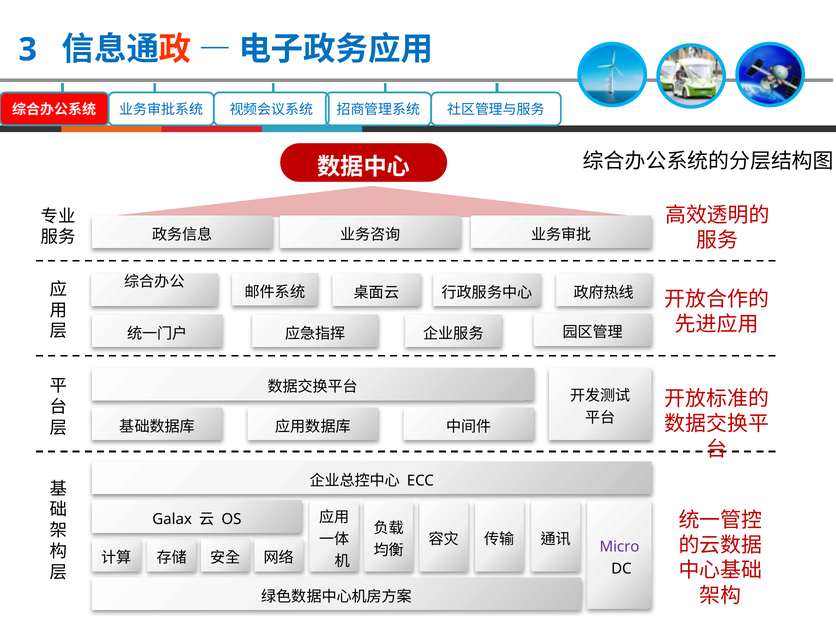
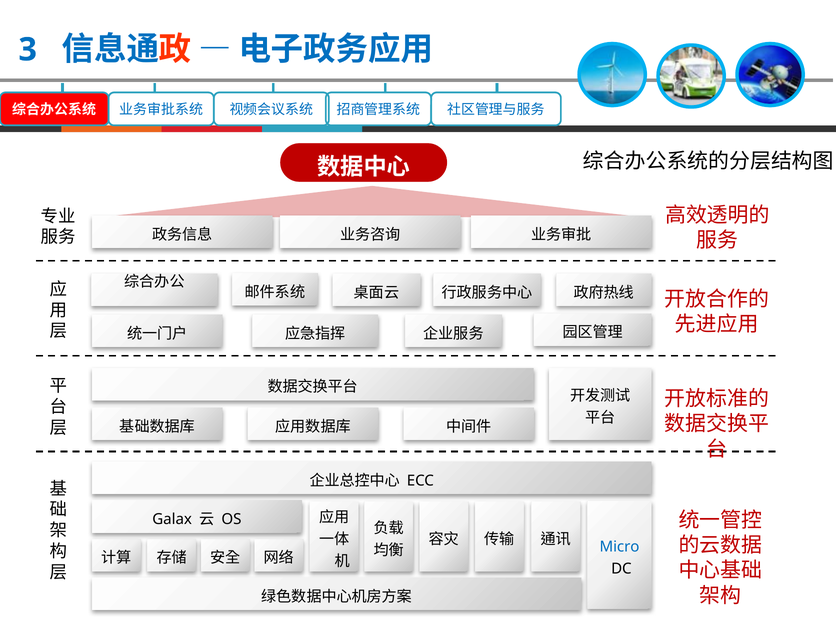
Micro colour: purple -> blue (619, 547)
